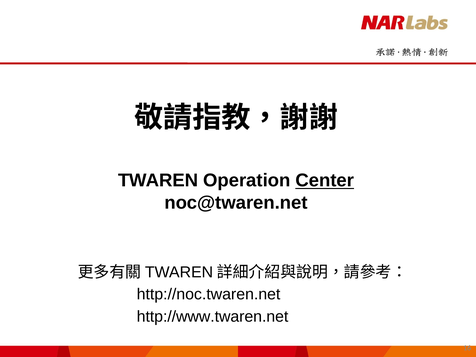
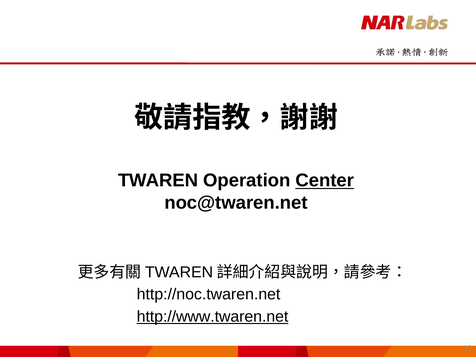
http://www.twaren.net underline: none -> present (213, 317)
